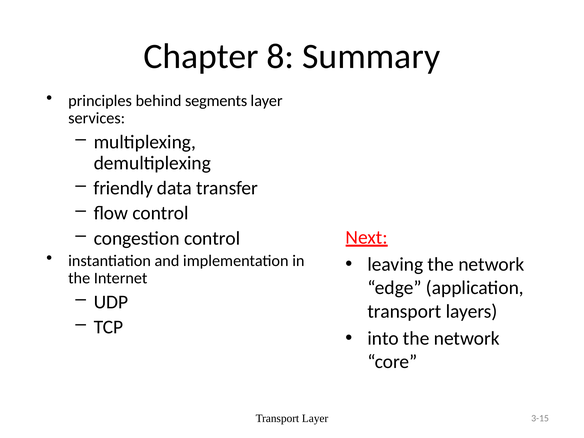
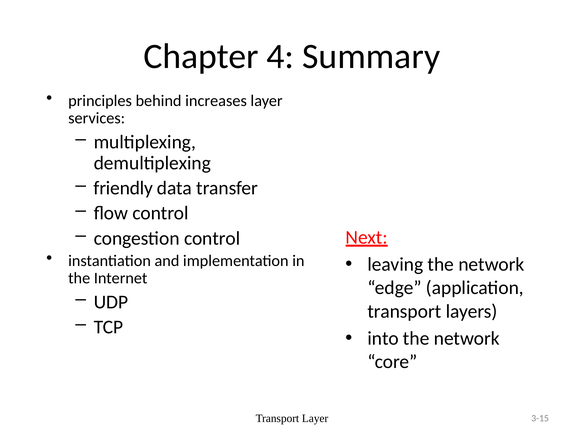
8: 8 -> 4 (280, 57)
segments: segments -> increases (216, 101)
